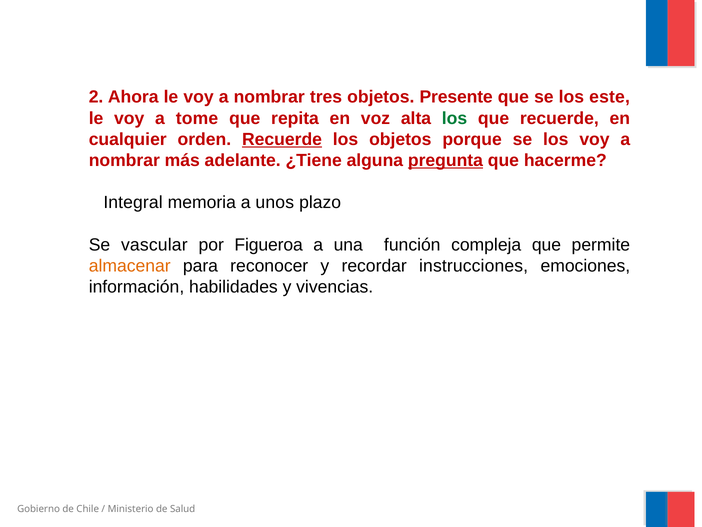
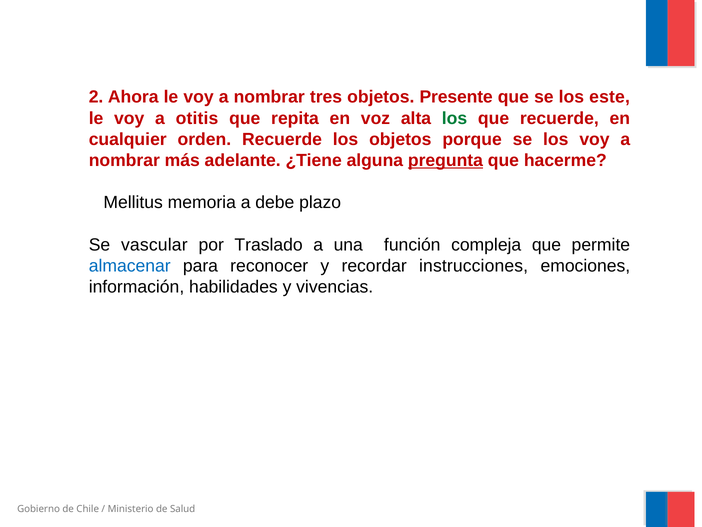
tome: tome -> otitis (197, 118)
Recuerde underline: present -> none (282, 139)
Integral: Integral -> Mellitus (133, 202)
unos: unos -> debe (275, 202)
Figueroa: Figueroa -> Traslado (269, 244)
almacenar colour: orange -> blue (130, 266)
